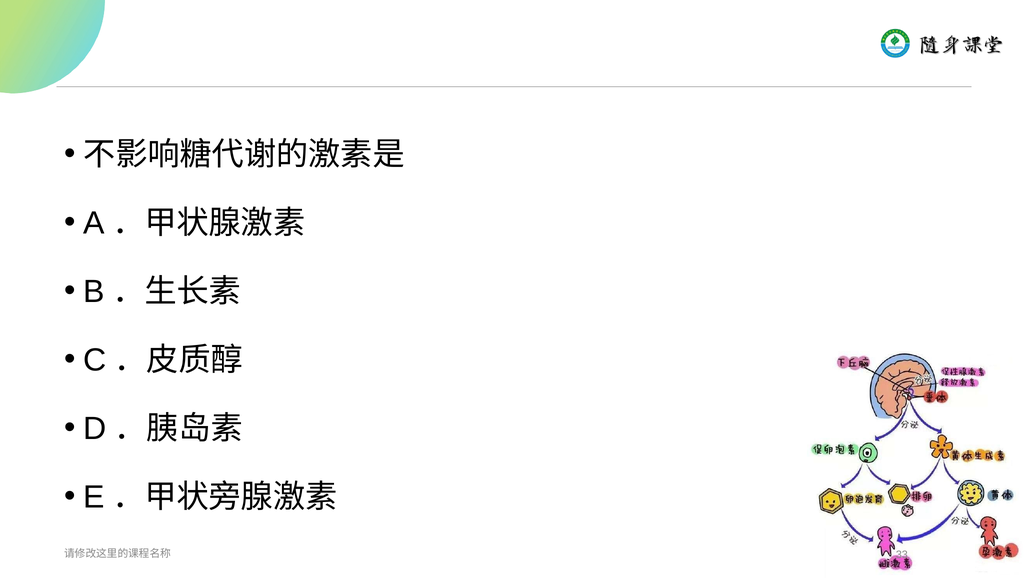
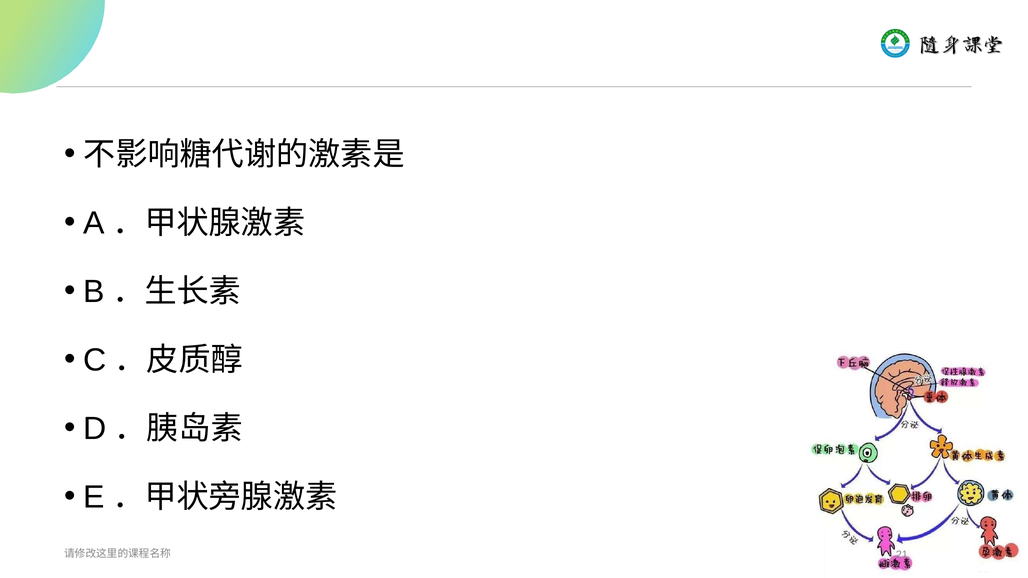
33: 33 -> 21 (902, 555)
